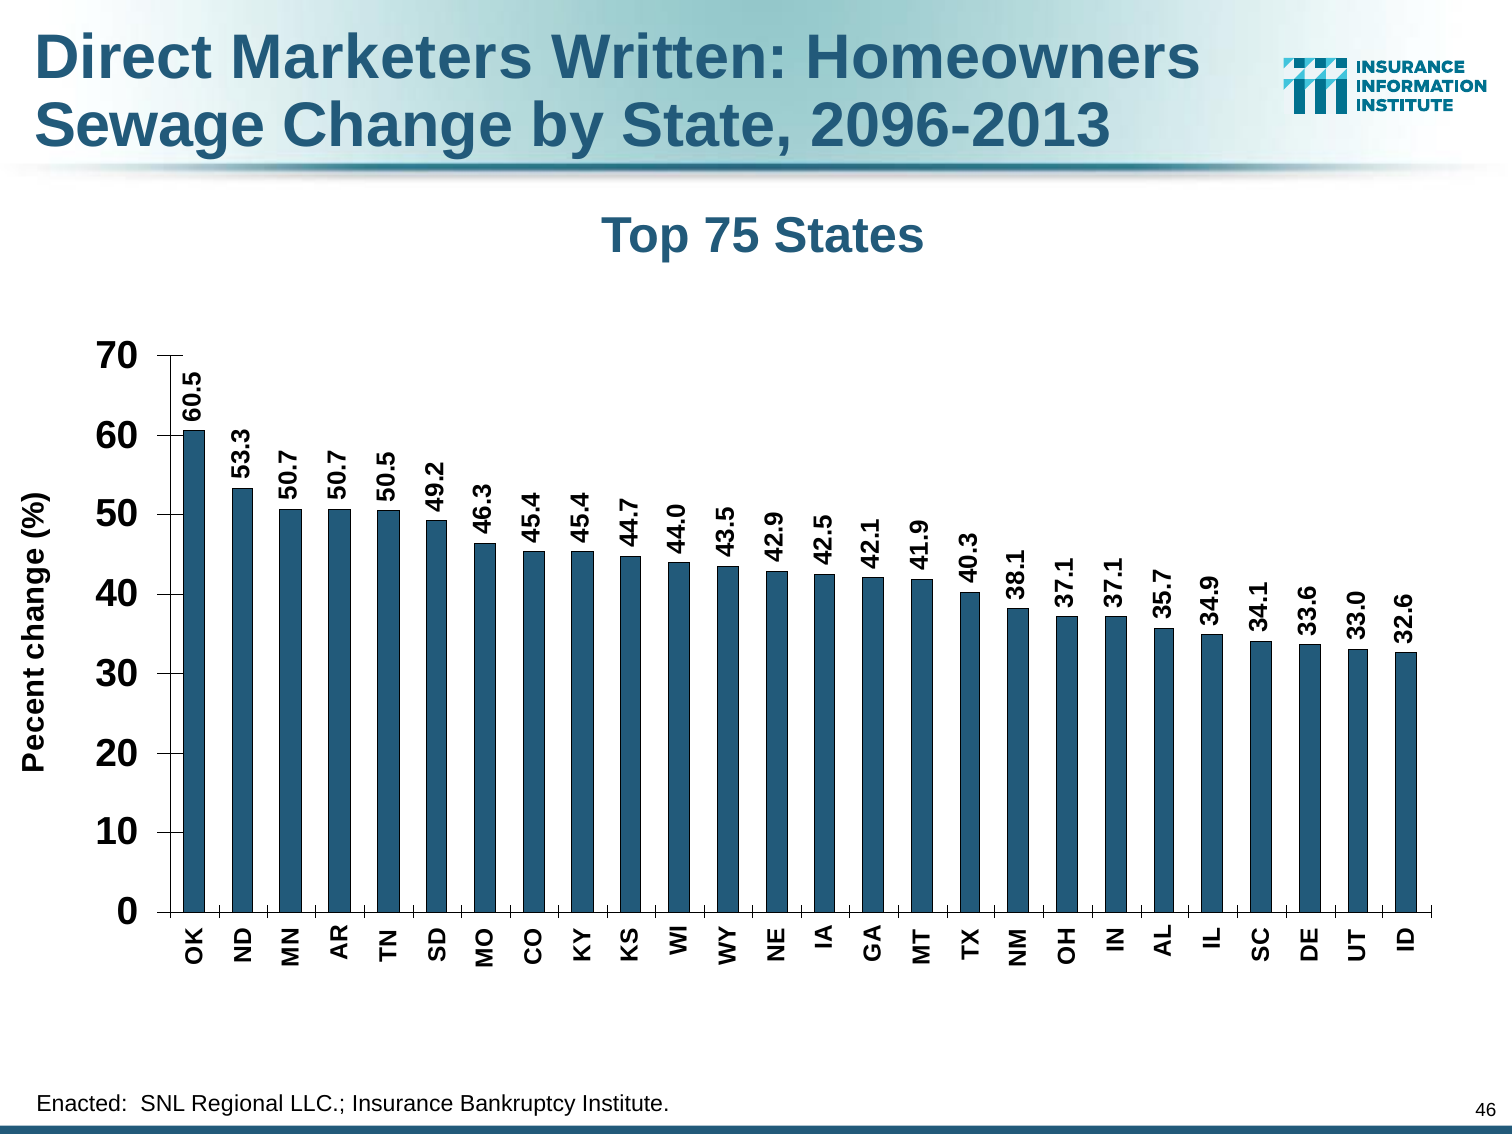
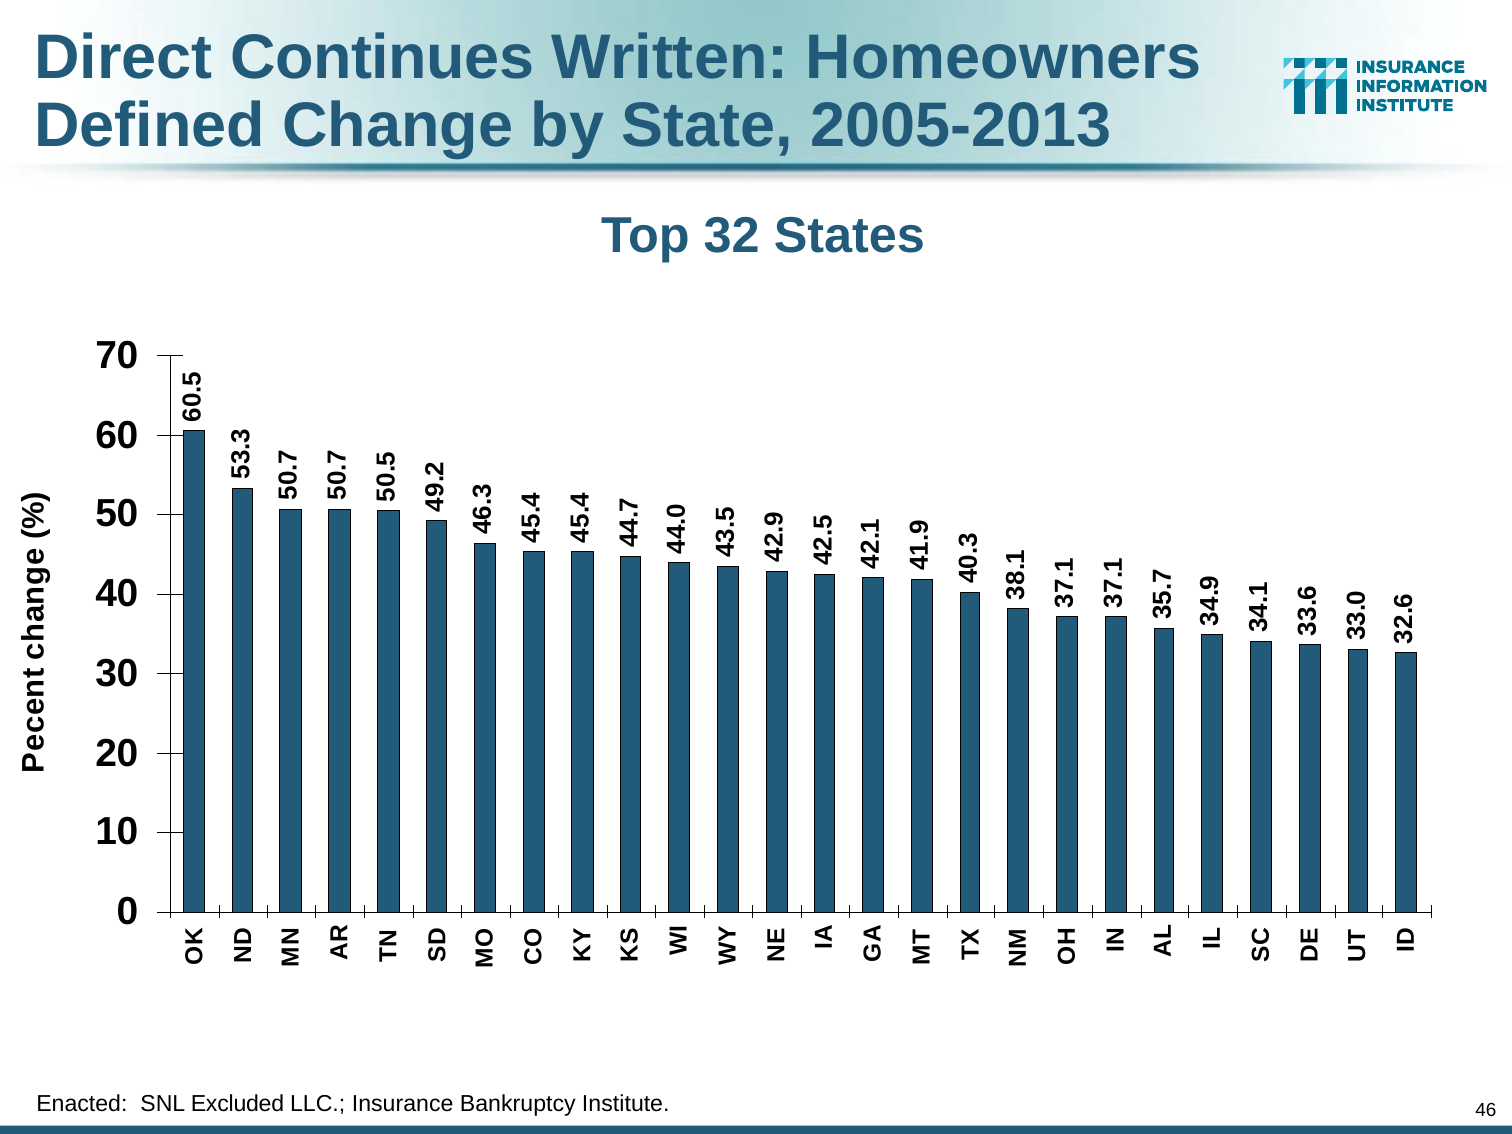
Marketers: Marketers -> Continues (382, 58)
Sewage: Sewage -> Defined (150, 126)
2096-2013: 2096-2013 -> 2005-2013 (961, 126)
75: 75 -> 32 (732, 236)
Regional: Regional -> Excluded (238, 1103)
